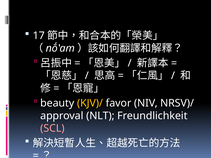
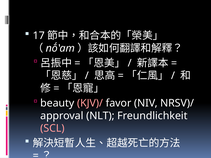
KJV)/ colour: yellow -> pink (90, 103)
